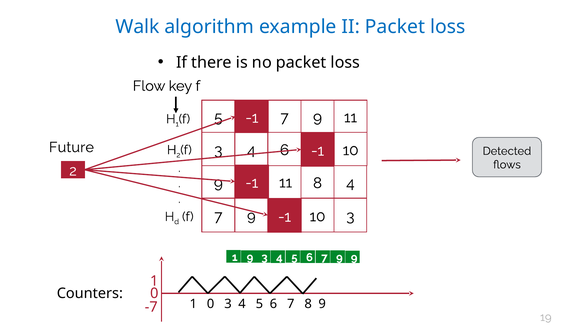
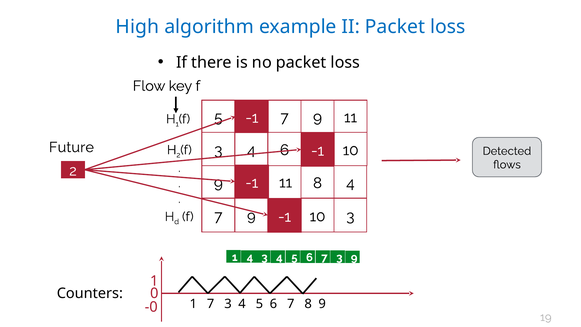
Walk: Walk -> High (137, 27)
1 9: 9 -> 4 (250, 257)
6 7 9: 9 -> 3 (339, 257)
1 0: 0 -> 7 (211, 304)
-7: -7 -> -0 (151, 307)
